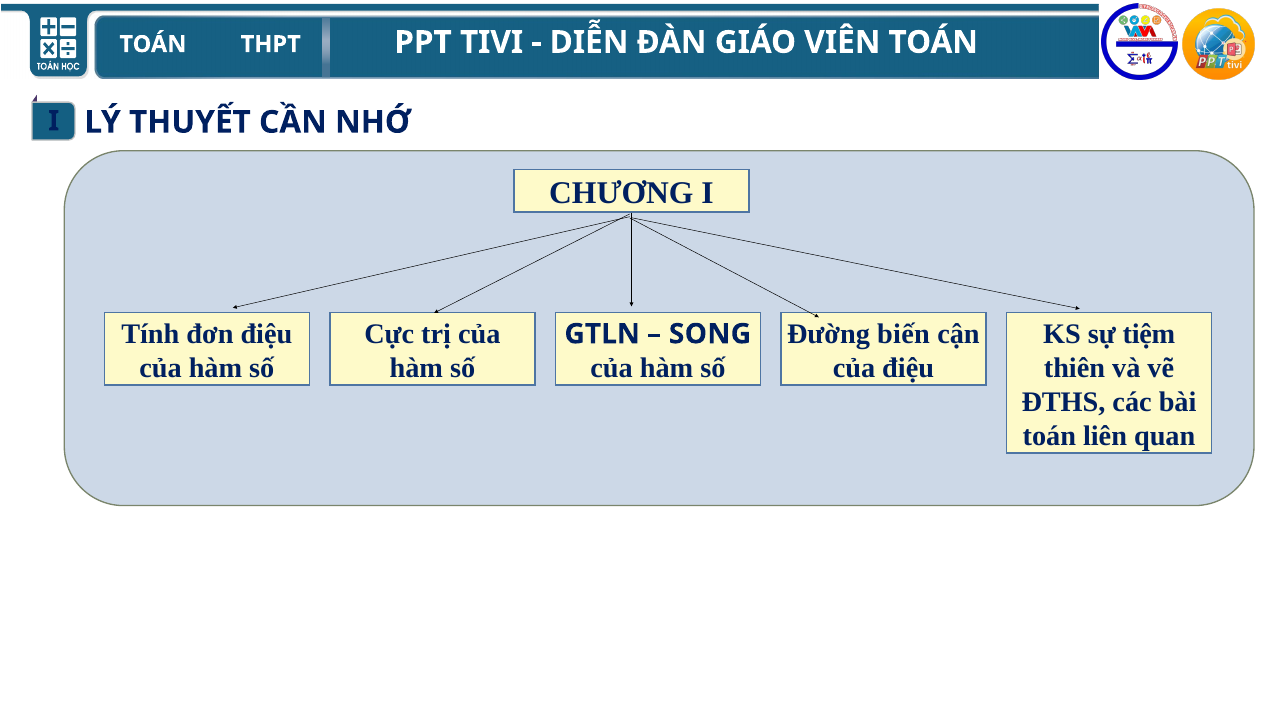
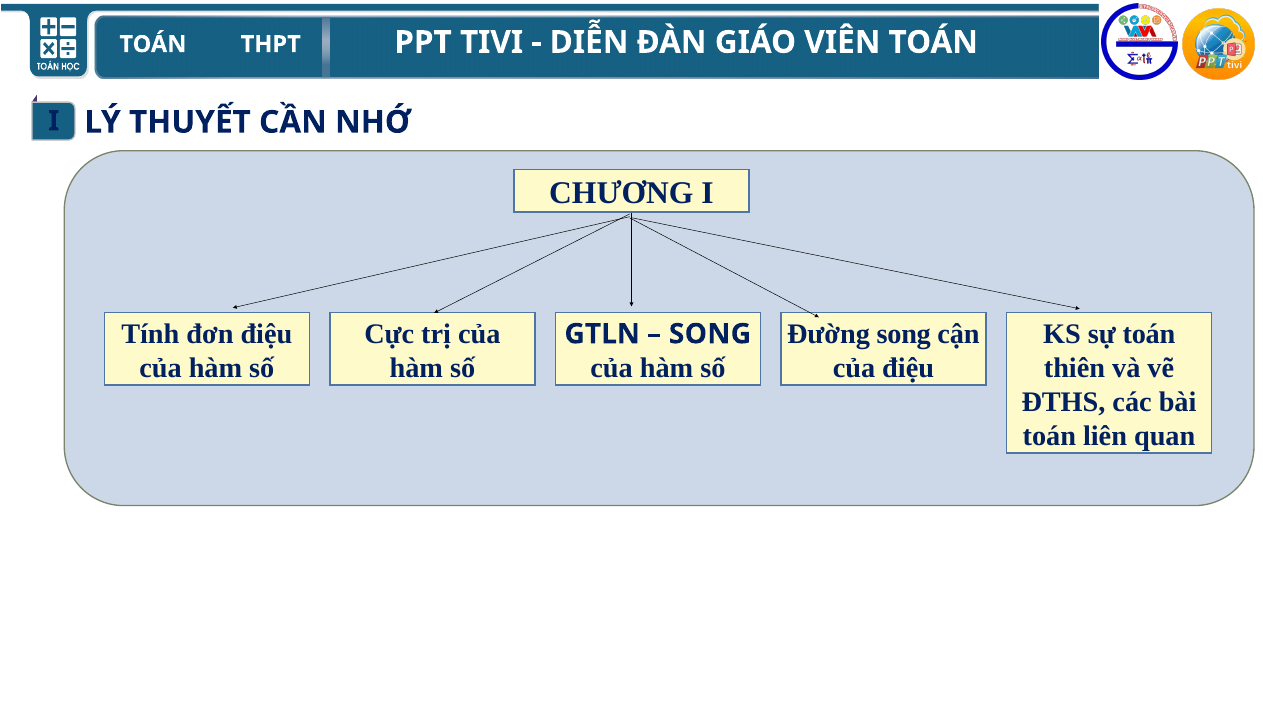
Đường biến: biến -> song (904, 334)
sự tiệm: tiệm -> toán (1149, 334)
